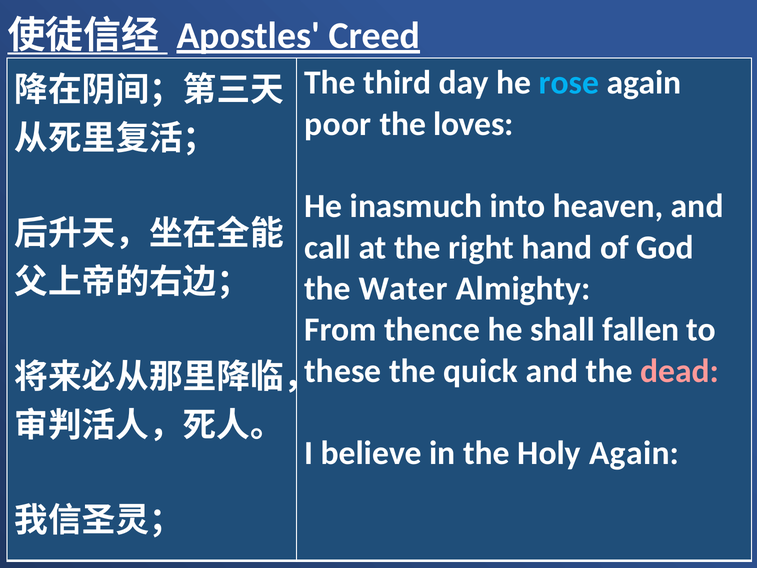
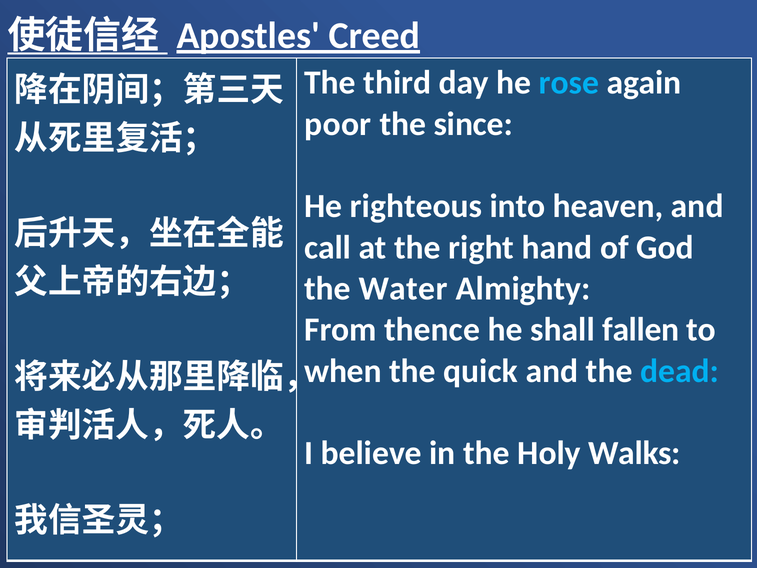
loves: loves -> since (473, 124)
inasmuch: inasmuch -> righteous (416, 206)
these: these -> when (343, 371)
dead colour: pink -> light blue (680, 371)
Holy Again: Again -> Walks (634, 453)
